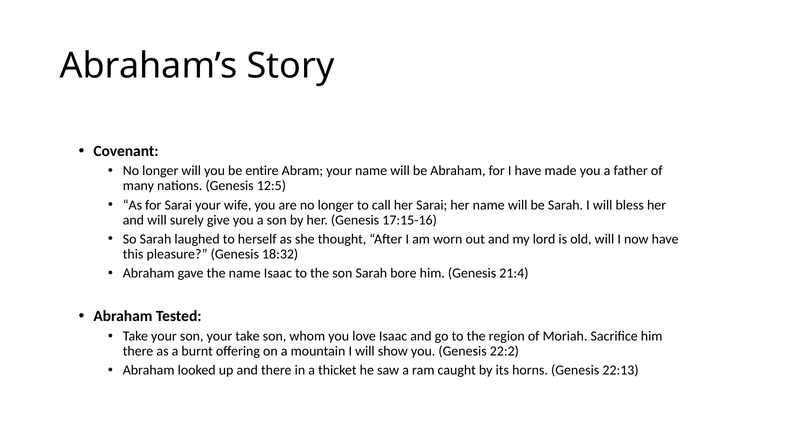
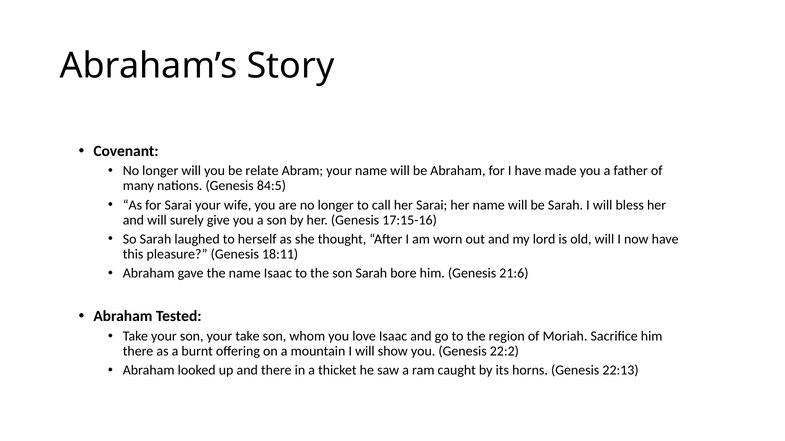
entire: entire -> relate (262, 171)
12:5: 12:5 -> 84:5 (271, 186)
18:32: 18:32 -> 18:11 (280, 254)
21:4: 21:4 -> 21:6 (514, 273)
